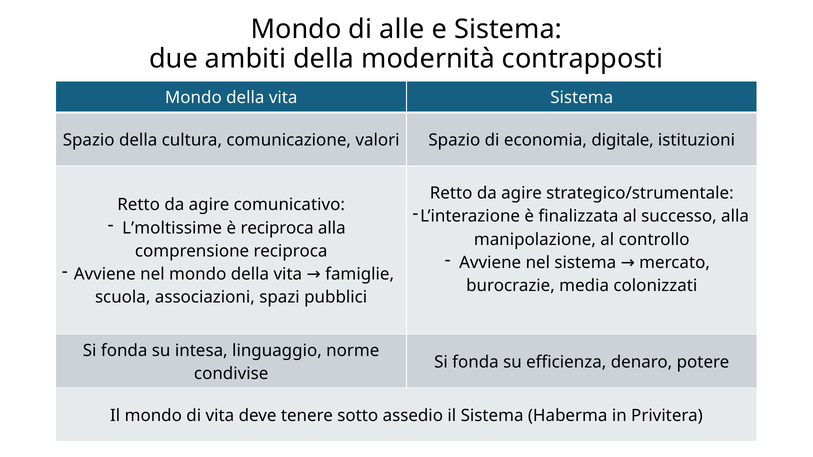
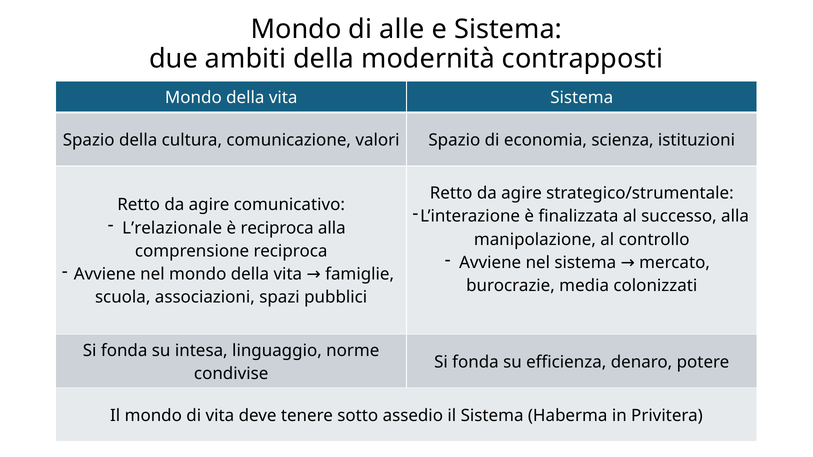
digitale: digitale -> scienza (623, 140)
L’moltissime: L’moltissime -> L’relazionale (172, 228)
